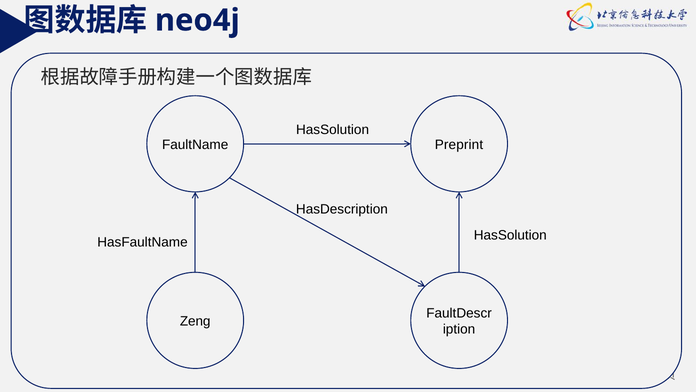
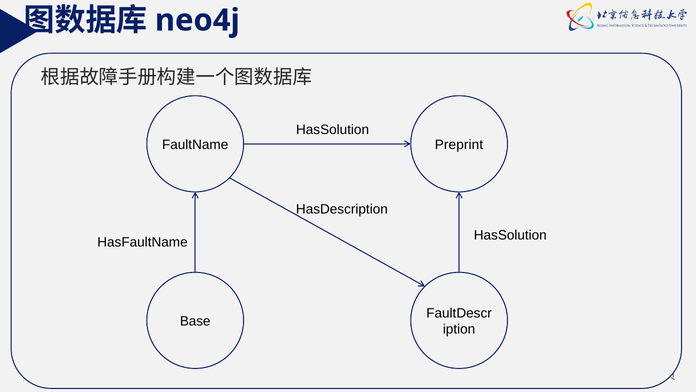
Zeng: Zeng -> Base (195, 321)
